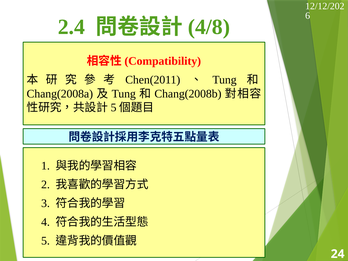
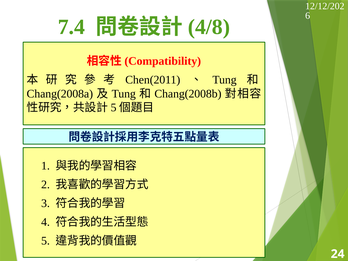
2.4: 2.4 -> 7.4 (71, 27)
